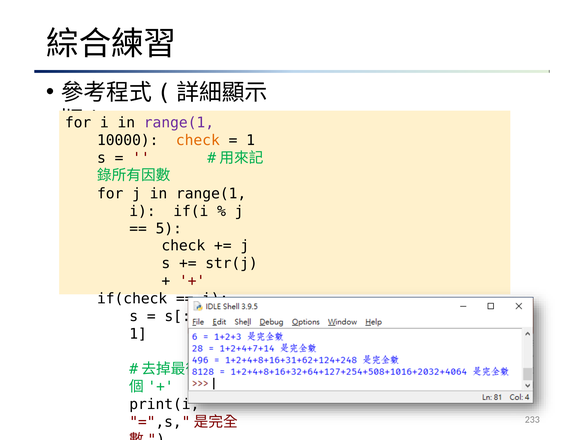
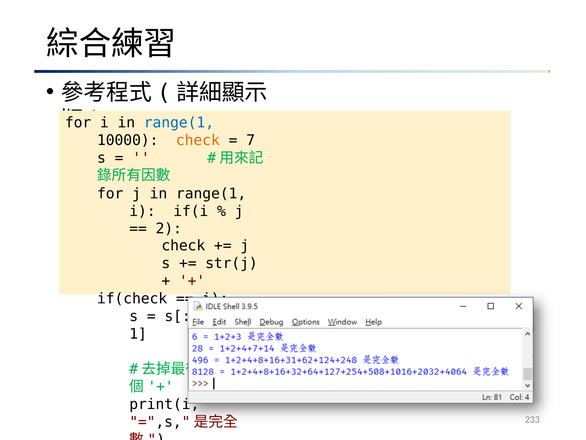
range(1 colour: purple -> blue (179, 122)
1: 1 -> 7 (251, 140)
5: 5 -> 2 (169, 229)
